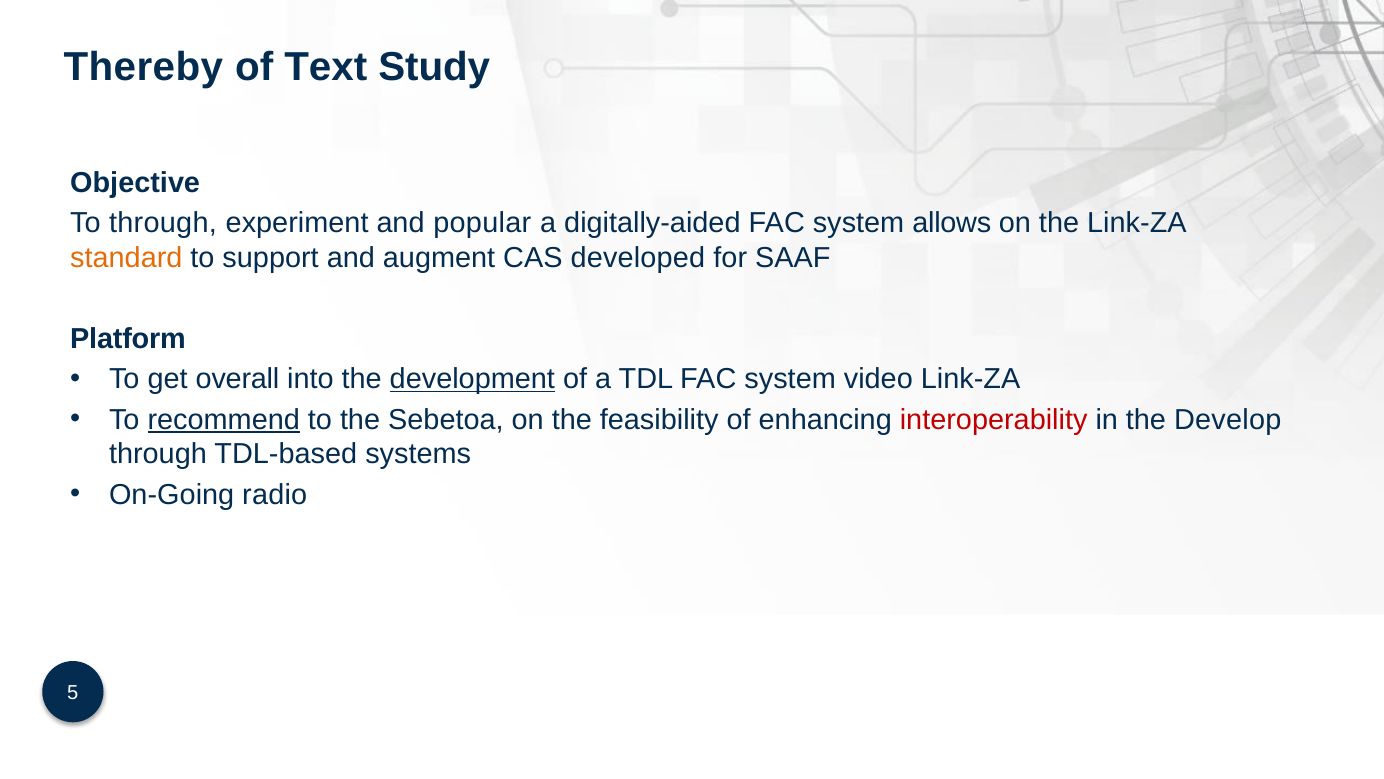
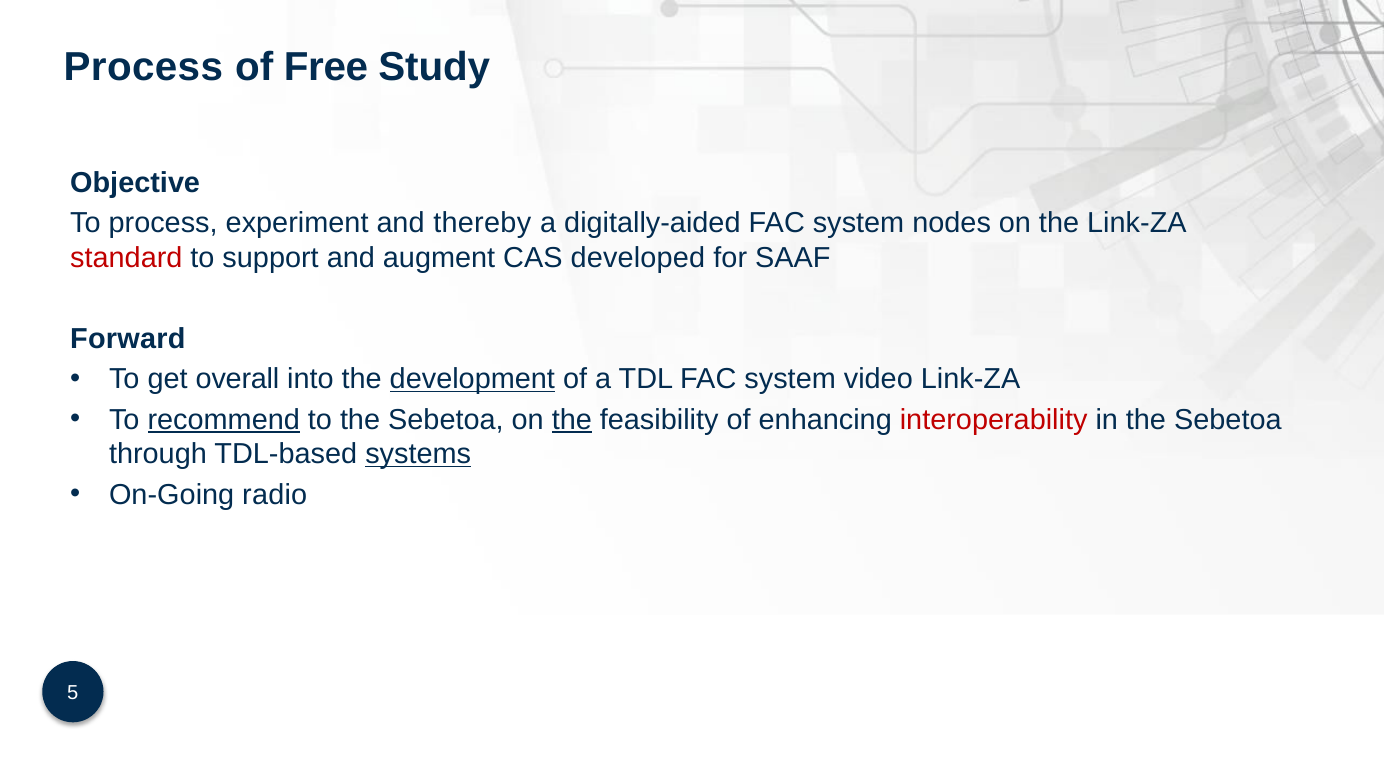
Thereby: Thereby -> Process (143, 67)
Text: Text -> Free (326, 67)
To through: through -> process (163, 223)
popular: popular -> thereby (482, 223)
allows: allows -> nodes (952, 223)
standard colour: orange -> red (126, 258)
Platform: Platform -> Forward (128, 338)
the underline: none -> present (572, 419)
in the Develop: Develop -> Sebetoa (1228, 419)
systems underline: none -> present (418, 454)
